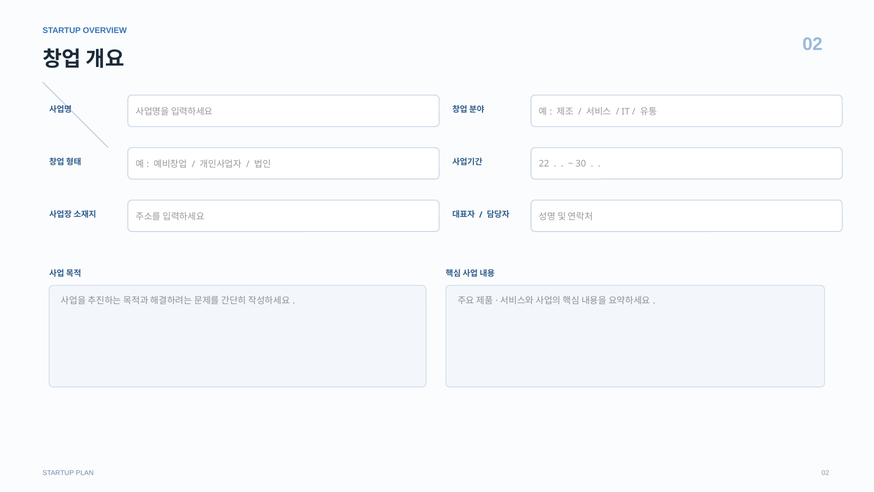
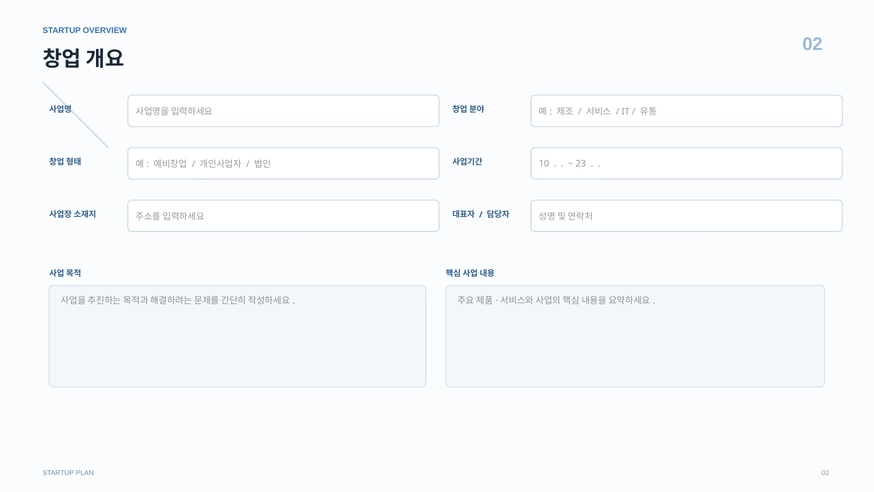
22: 22 -> 10 (544, 164)
30: 30 -> 23 (581, 164)
